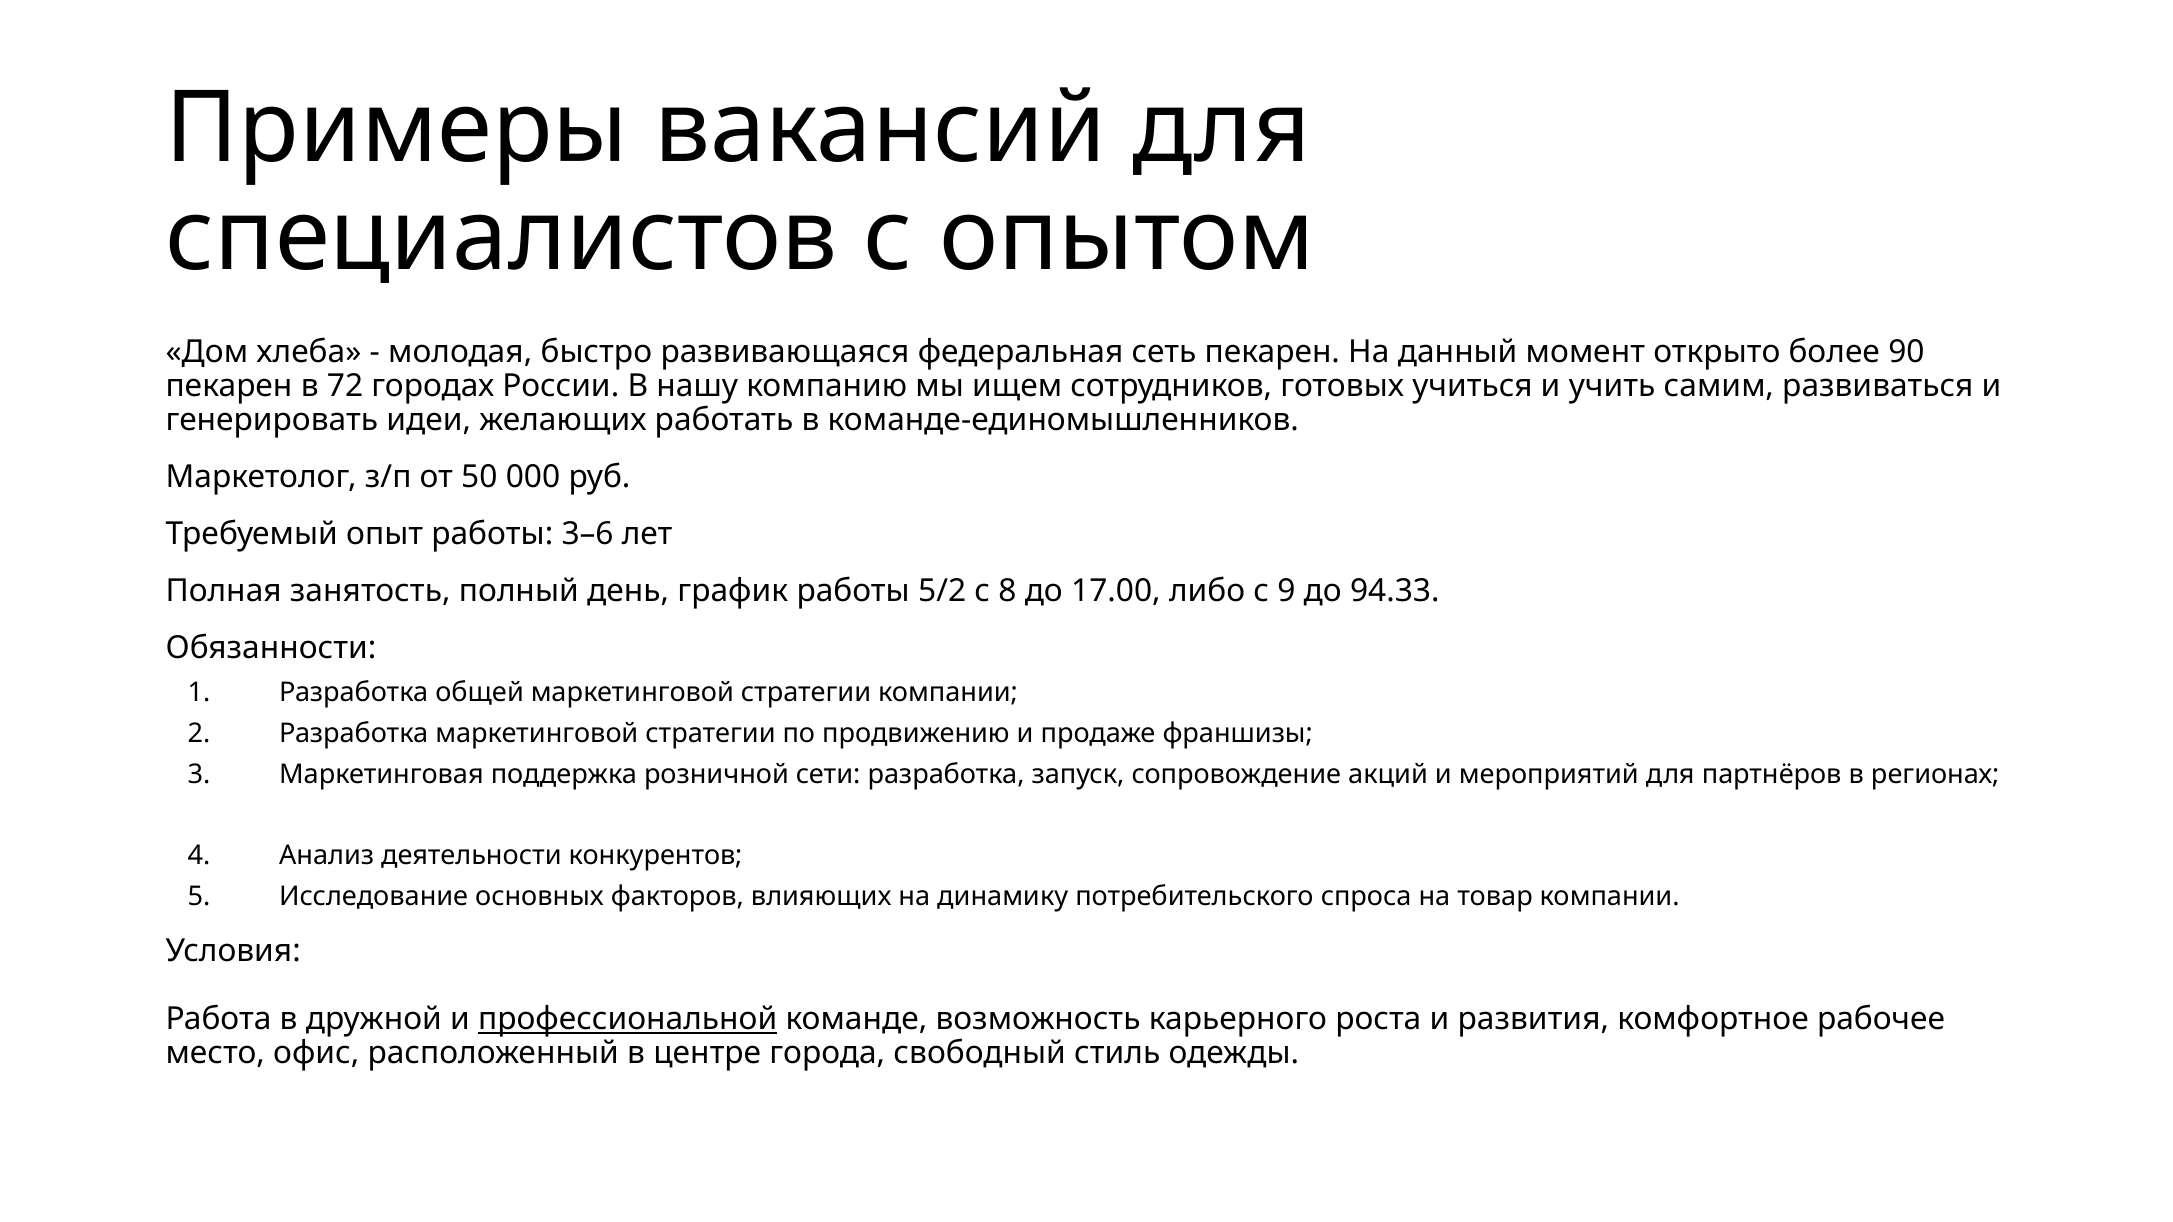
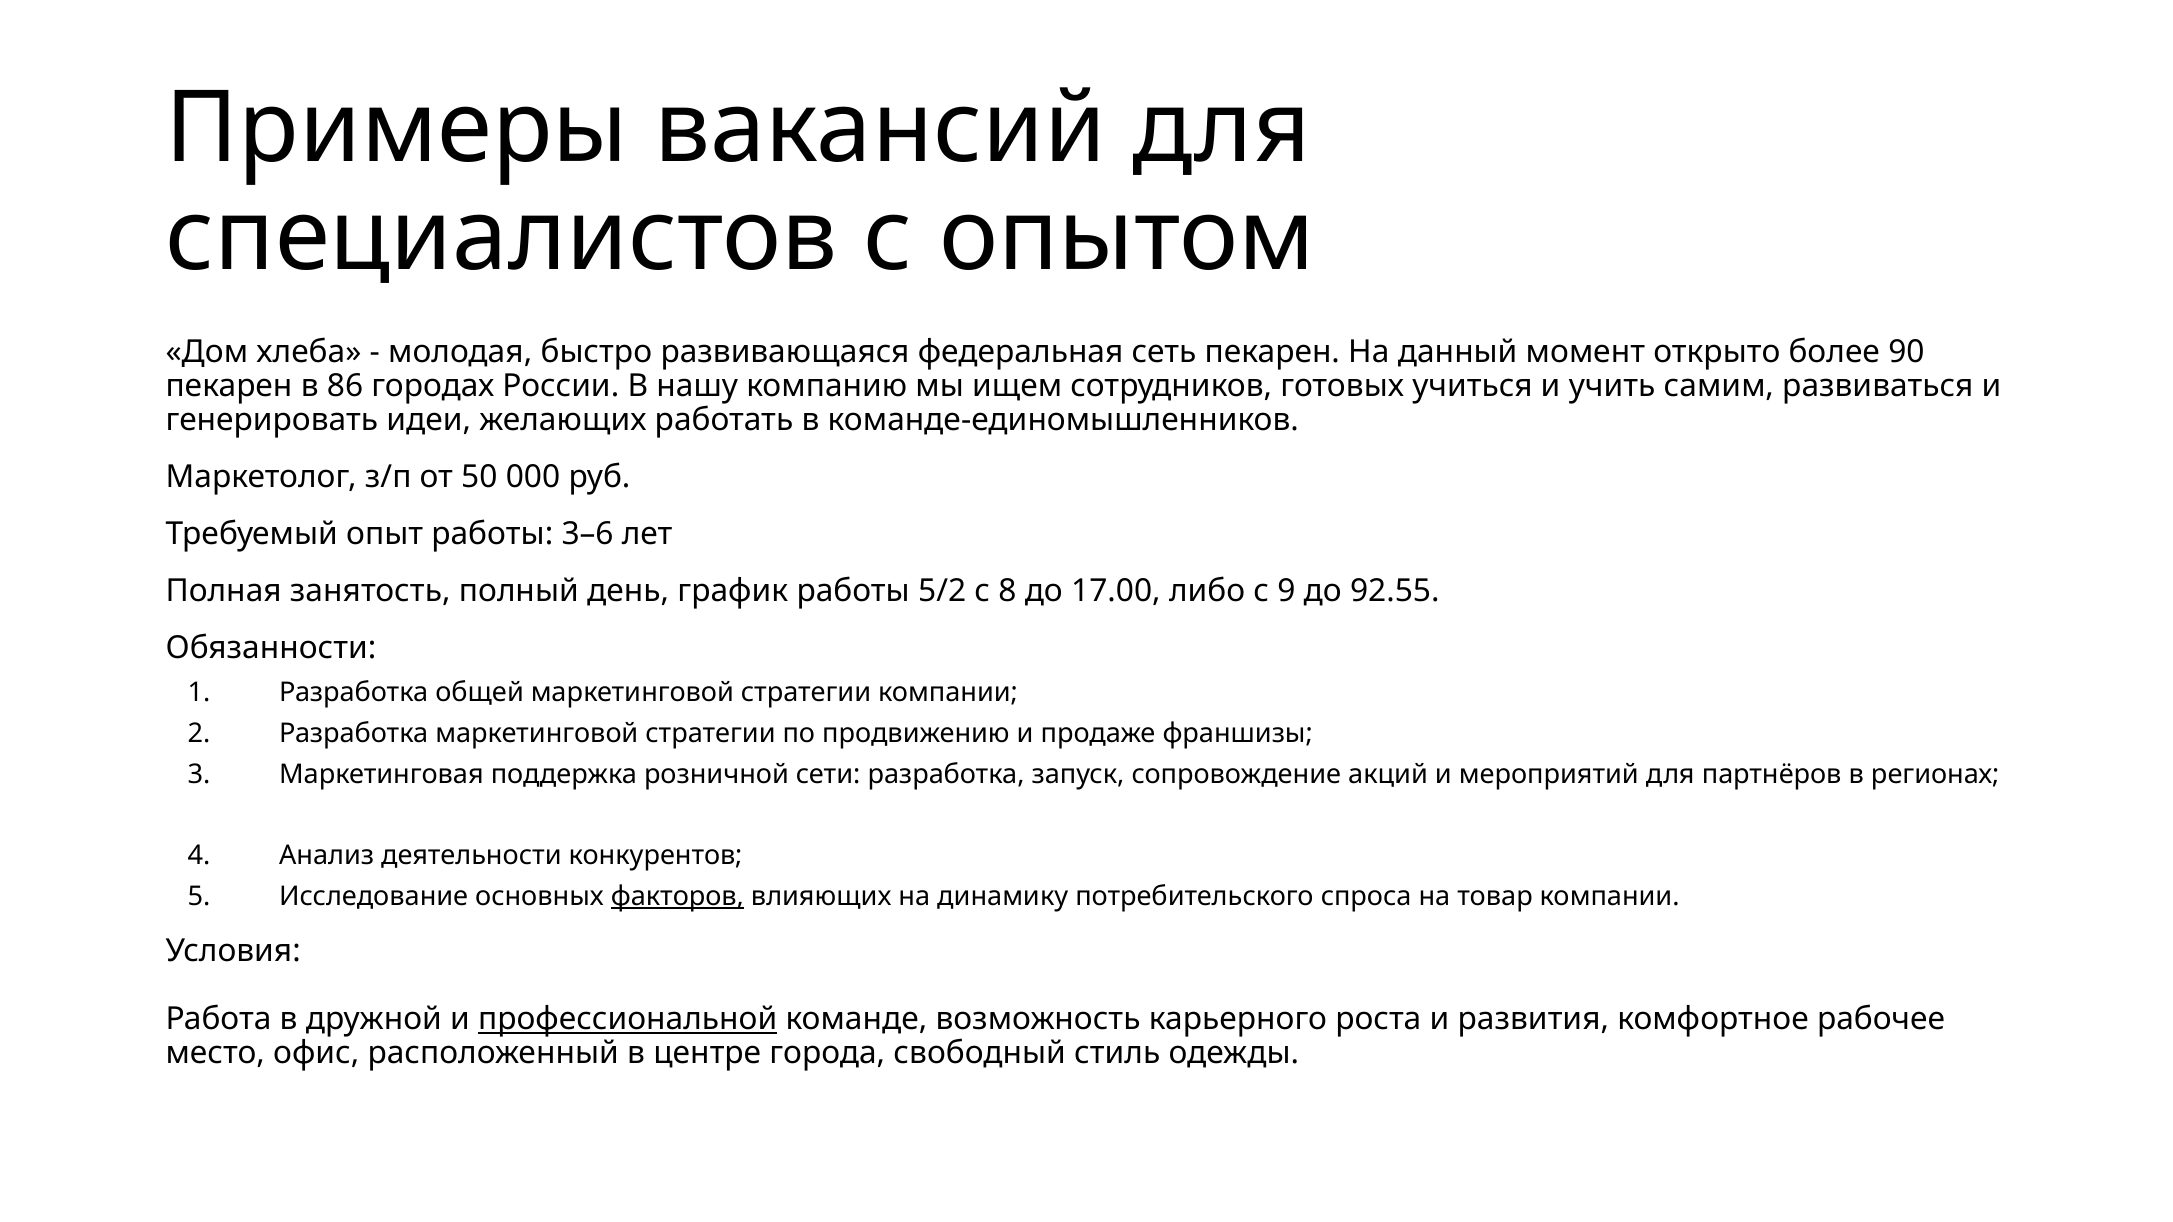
72: 72 -> 86 (345, 386)
94.33: 94.33 -> 92.55 (1395, 591)
факторов underline: none -> present (677, 897)
